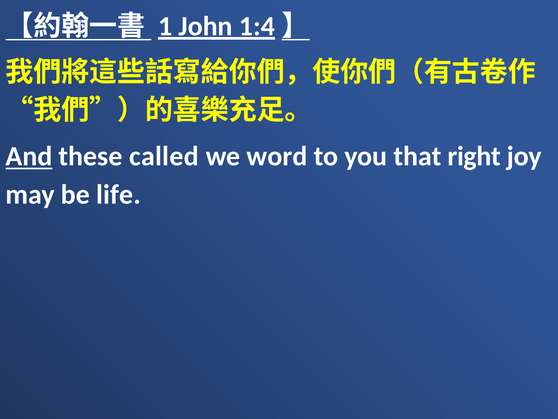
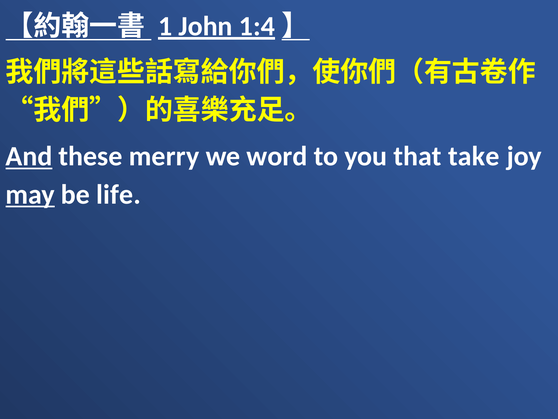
called: called -> merry (164, 156)
right: right -> take (474, 156)
may underline: none -> present (30, 194)
